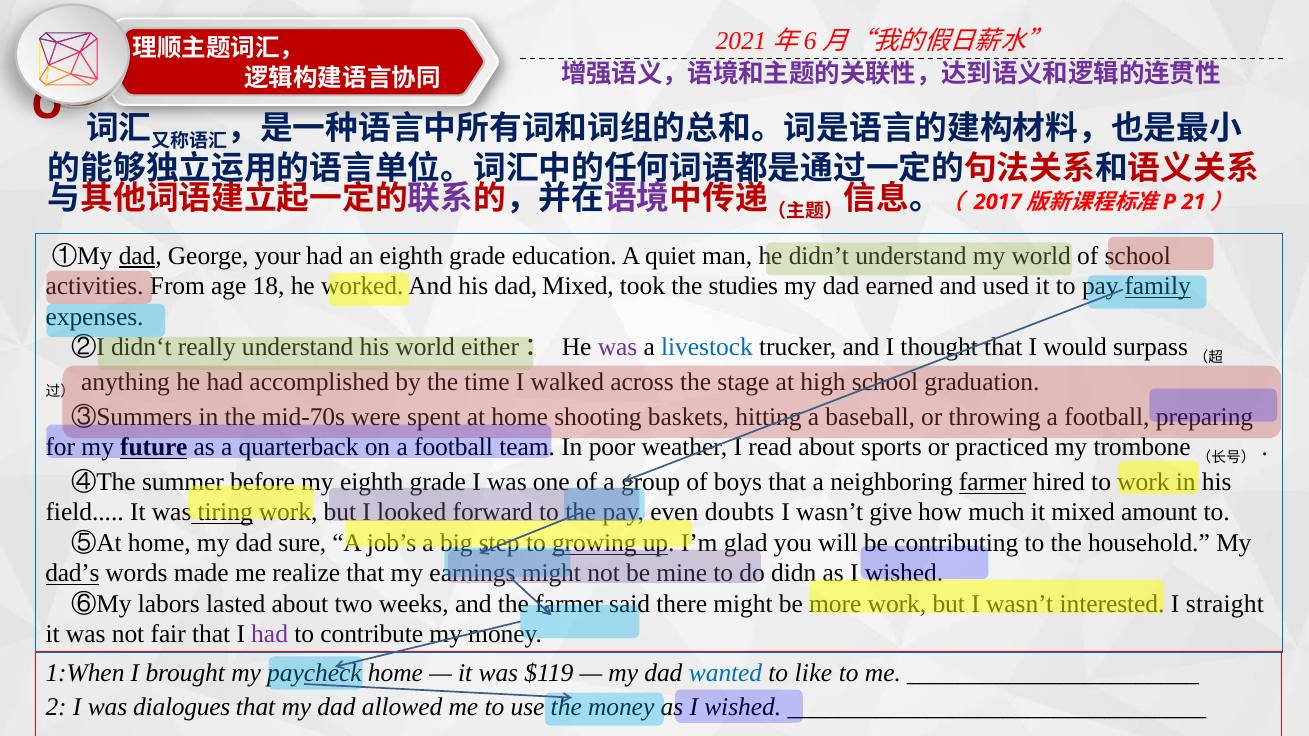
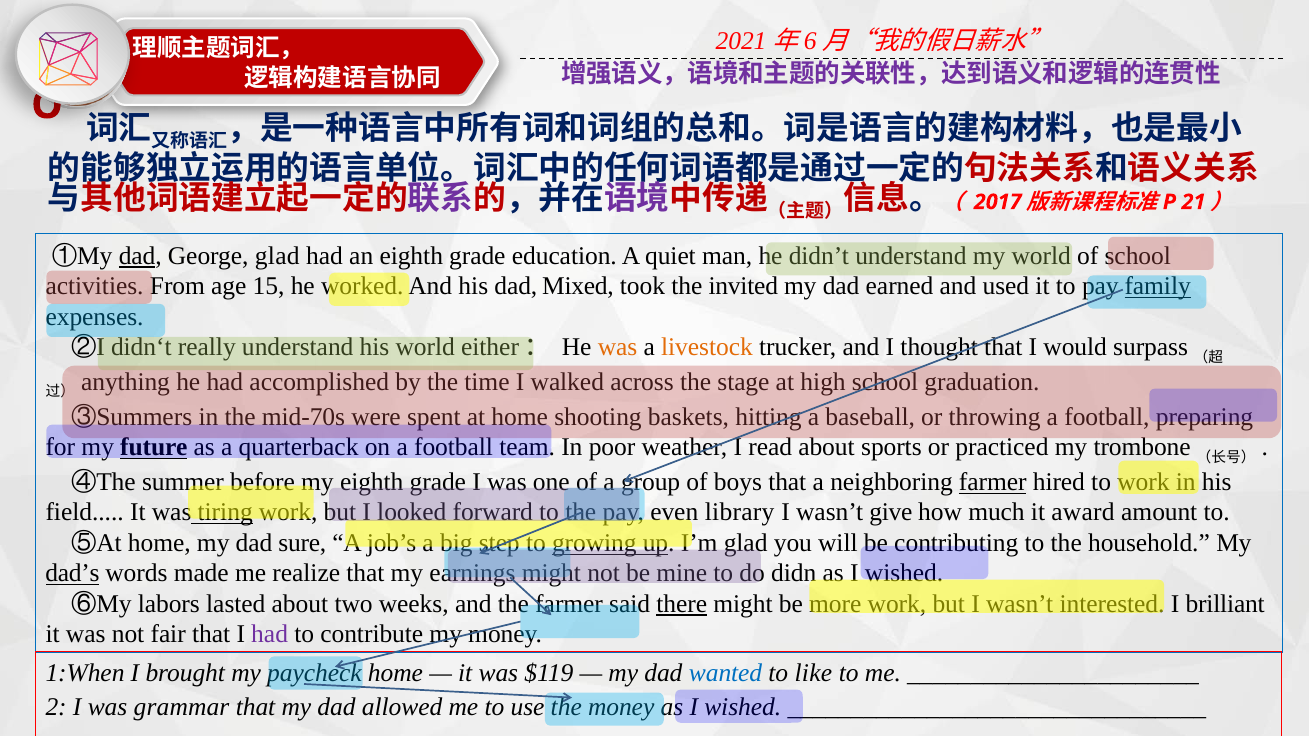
George your: your -> glad (277, 256)
18: 18 -> 15 (269, 286)
studies: studies -> invited (743, 286)
was colour: purple -> orange (618, 347)
livestock colour: blue -> orange (707, 347)
doubts: doubts -> library (740, 513)
it mixed: mixed -> award (1083, 513)
there underline: none -> present (682, 604)
straight: straight -> brilliant (1225, 604)
dialogues: dialogues -> grammar (182, 708)
